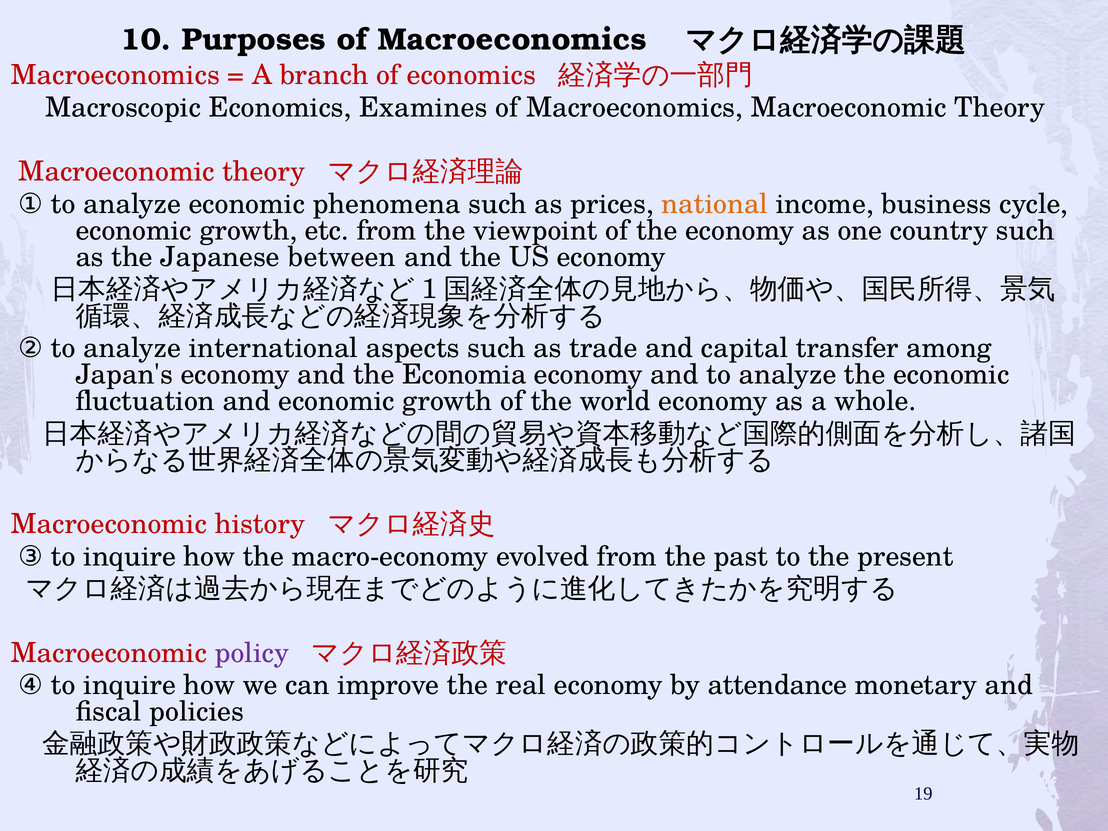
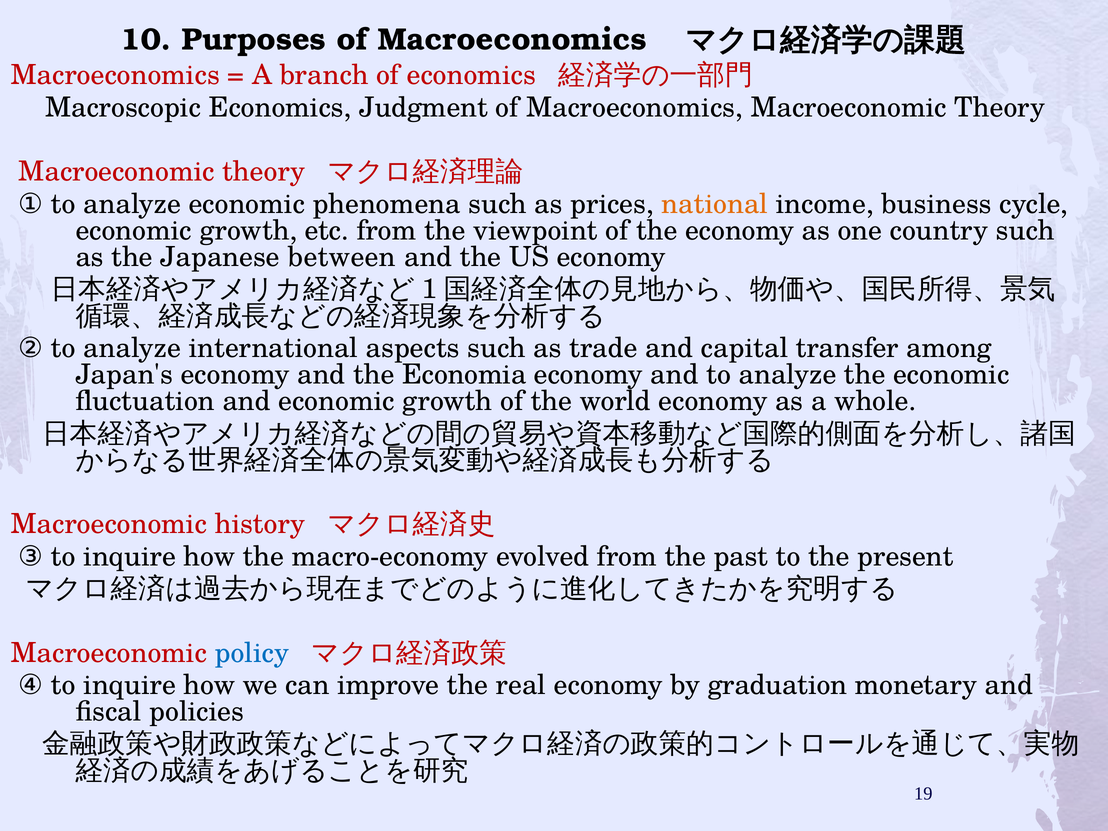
Examines: Examines -> Judgment (424, 108)
policy colour: purple -> blue (252, 653)
attendance: attendance -> graduation (777, 685)
